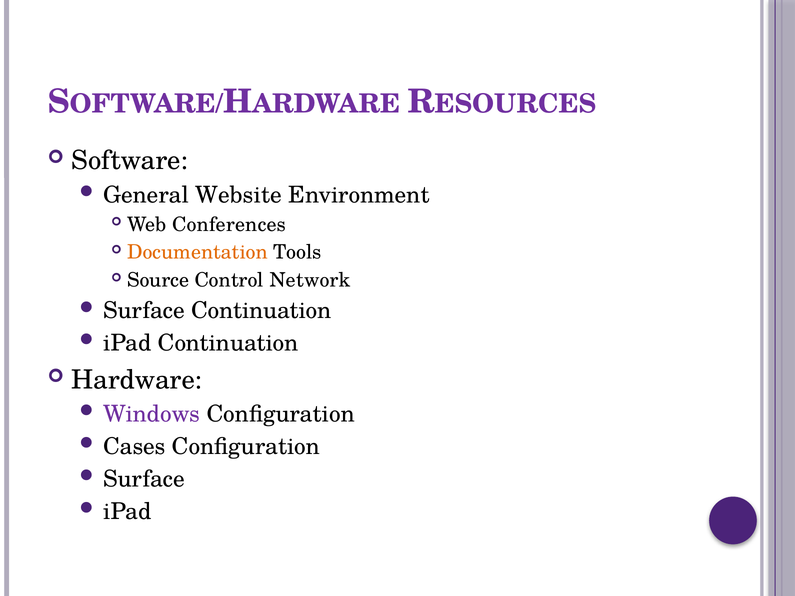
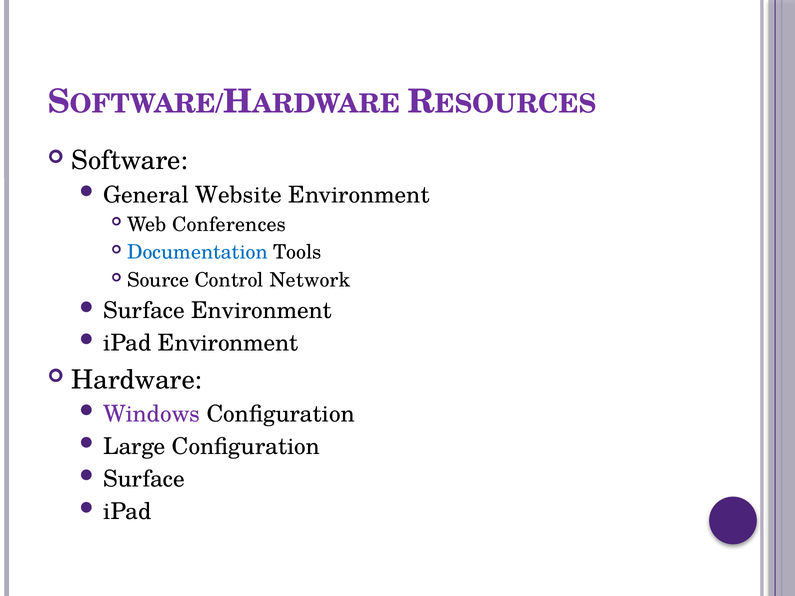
Documentation colour: orange -> blue (198, 252)
Surface Continuation: Continuation -> Environment (261, 311)
iPad Continuation: Continuation -> Environment (228, 343)
Cases: Cases -> Large (134, 447)
